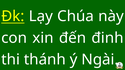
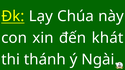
đinh: đinh -> khát (108, 38)
